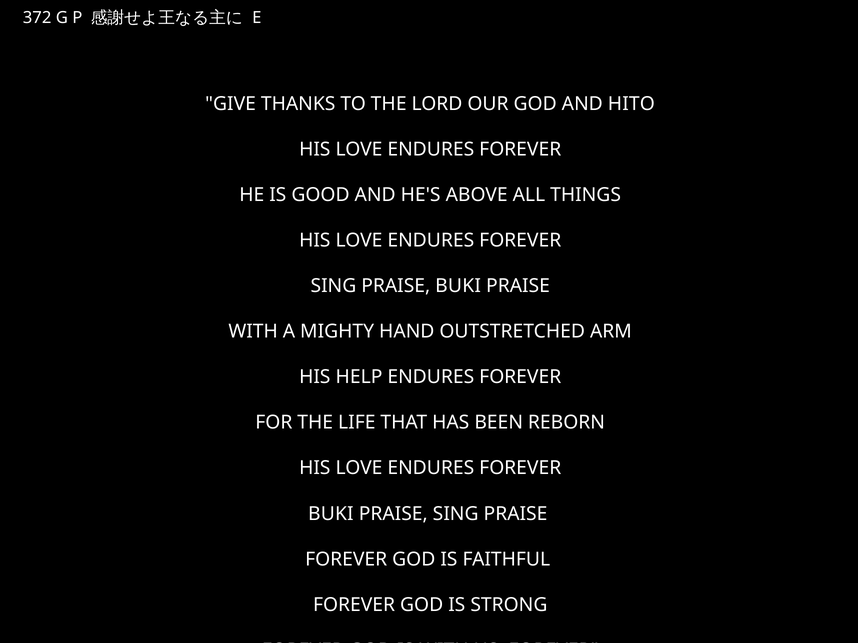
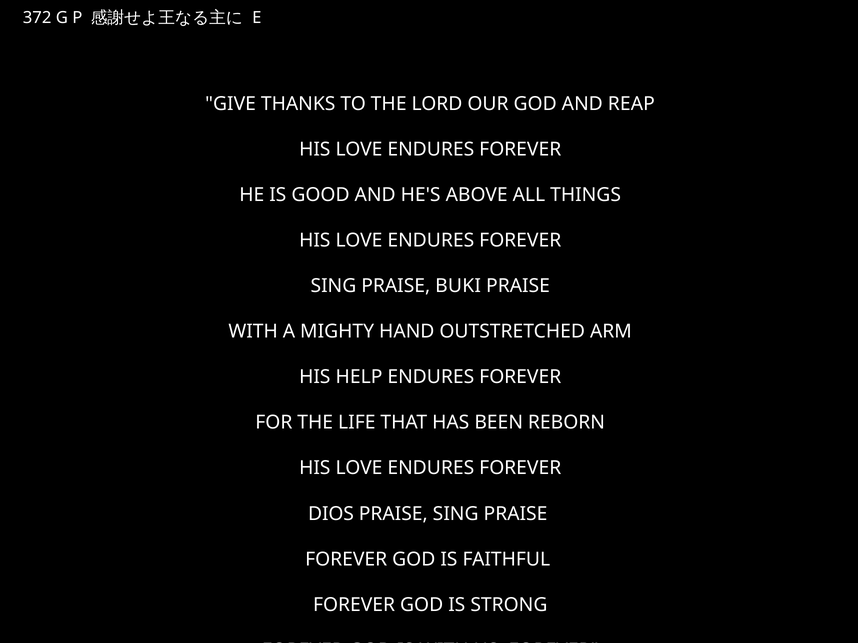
HITO: HITO -> REAP (631, 104)
BUKI: BUKI -> DIOS (331, 514)
